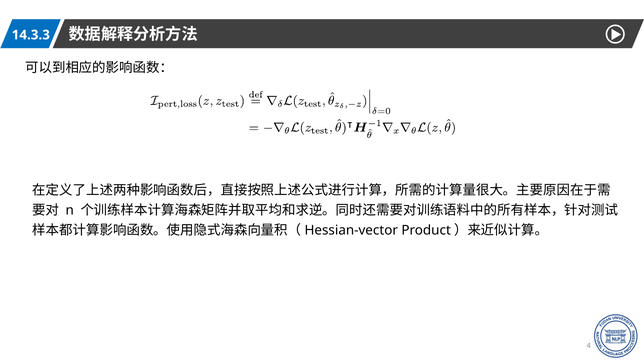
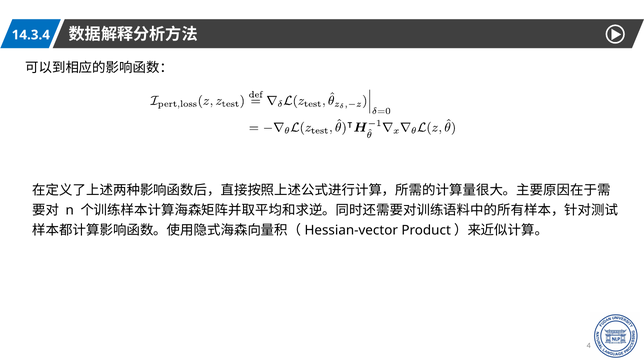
14.3.3: 14.3.3 -> 14.3.4 (31, 35)
